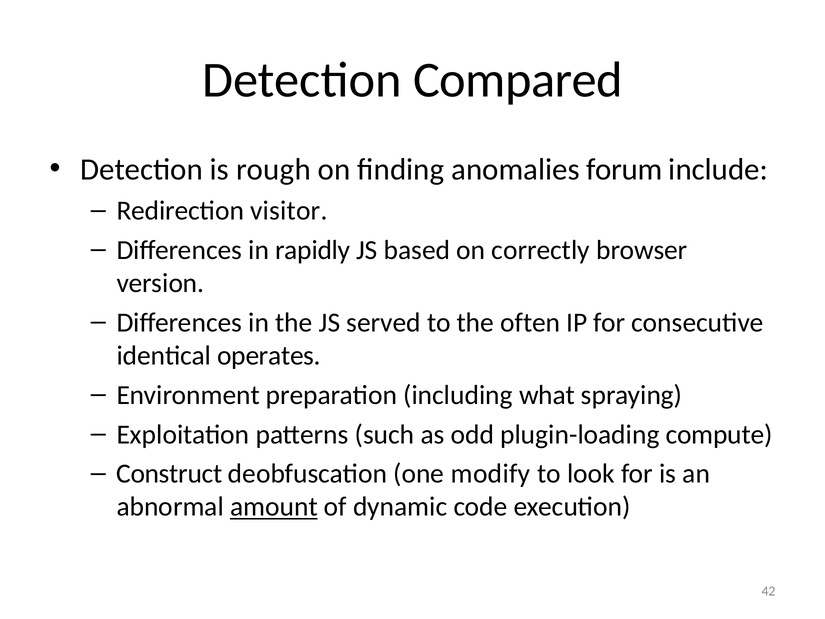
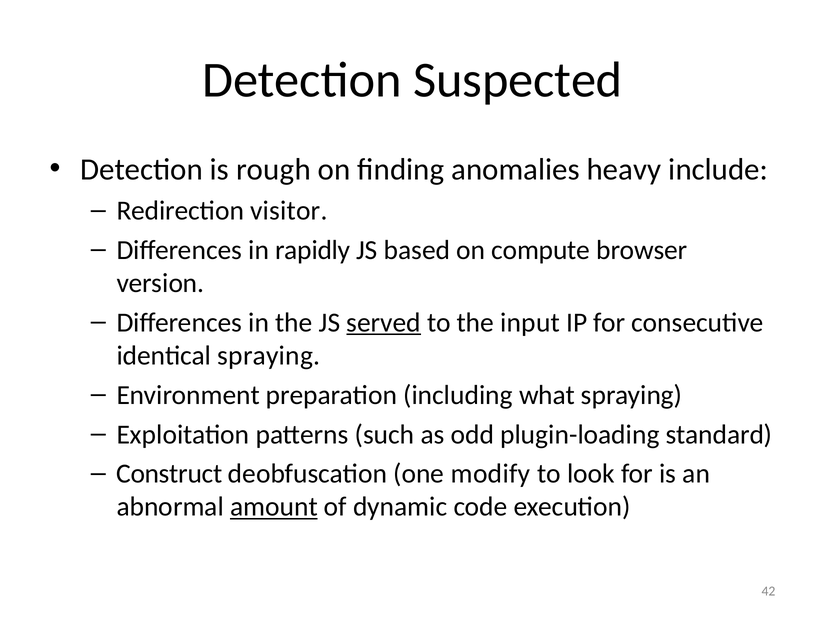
Compared: Compared -> Suspected (518, 80)
forum: forum -> heavy (624, 169)
correctly: correctly -> compute (541, 250)
served underline: none -> present (384, 322)
often: often -> input (530, 322)
identical operates: operates -> spraying (269, 355)
compute: compute -> standard (719, 434)
